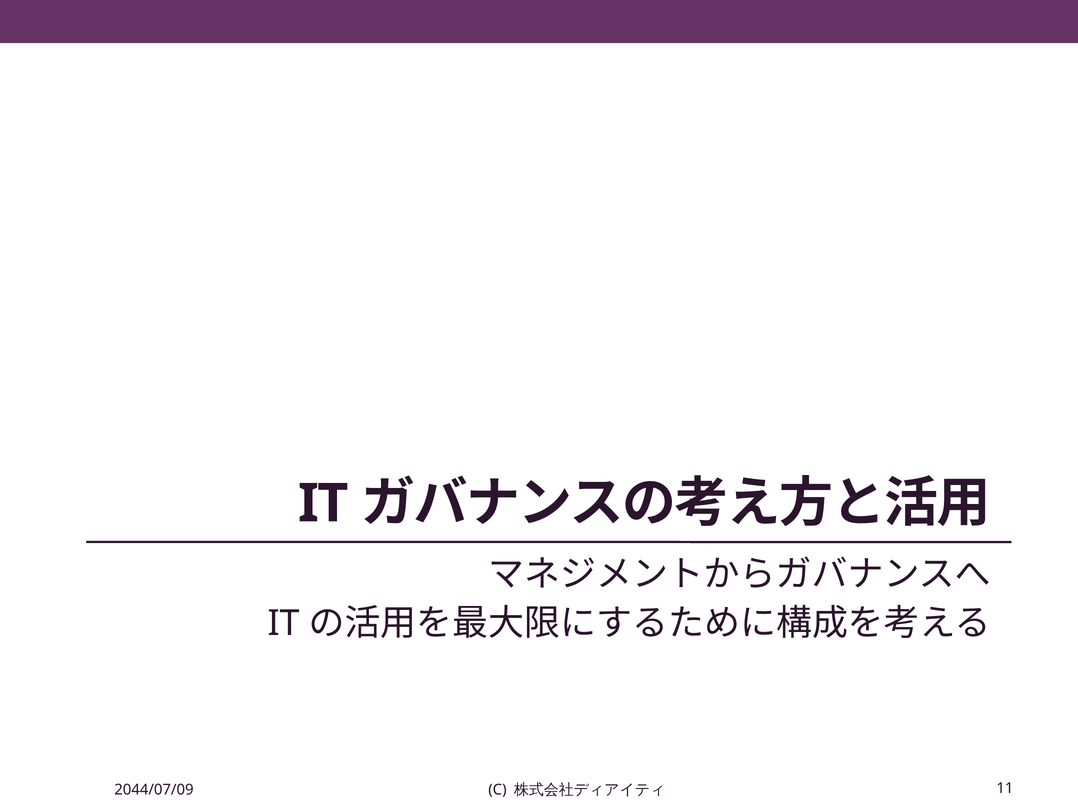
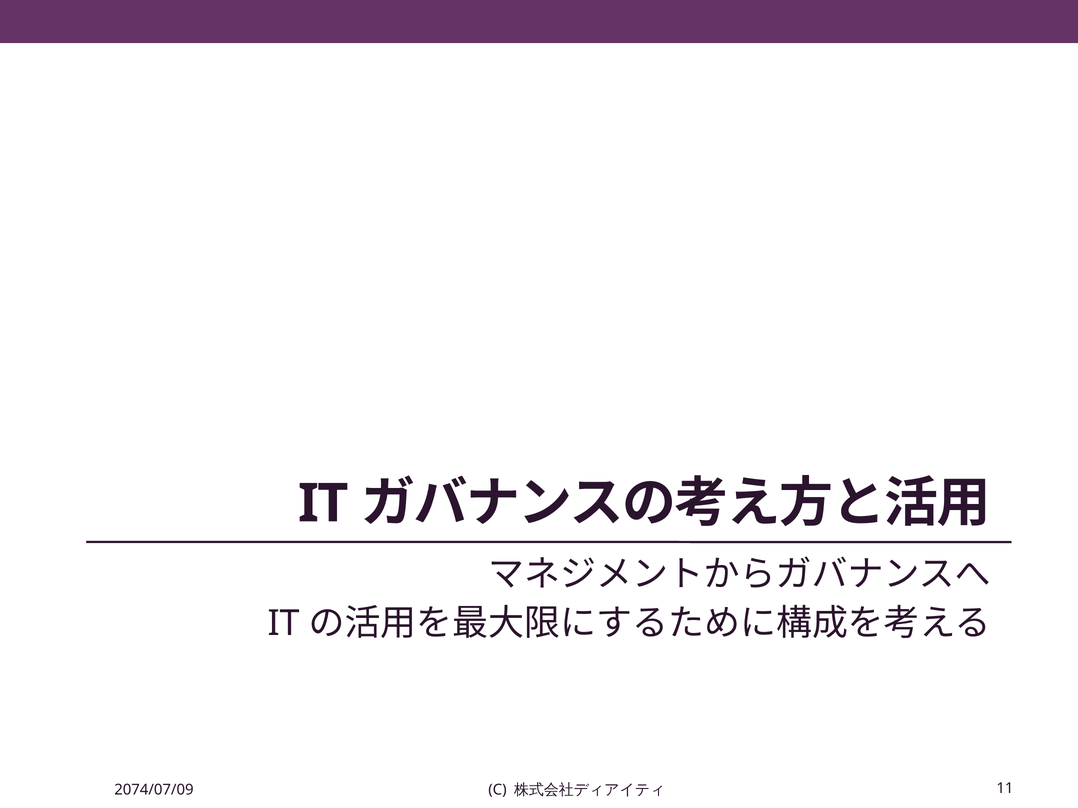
2044/07/09: 2044/07/09 -> 2074/07/09 (154, 790)
